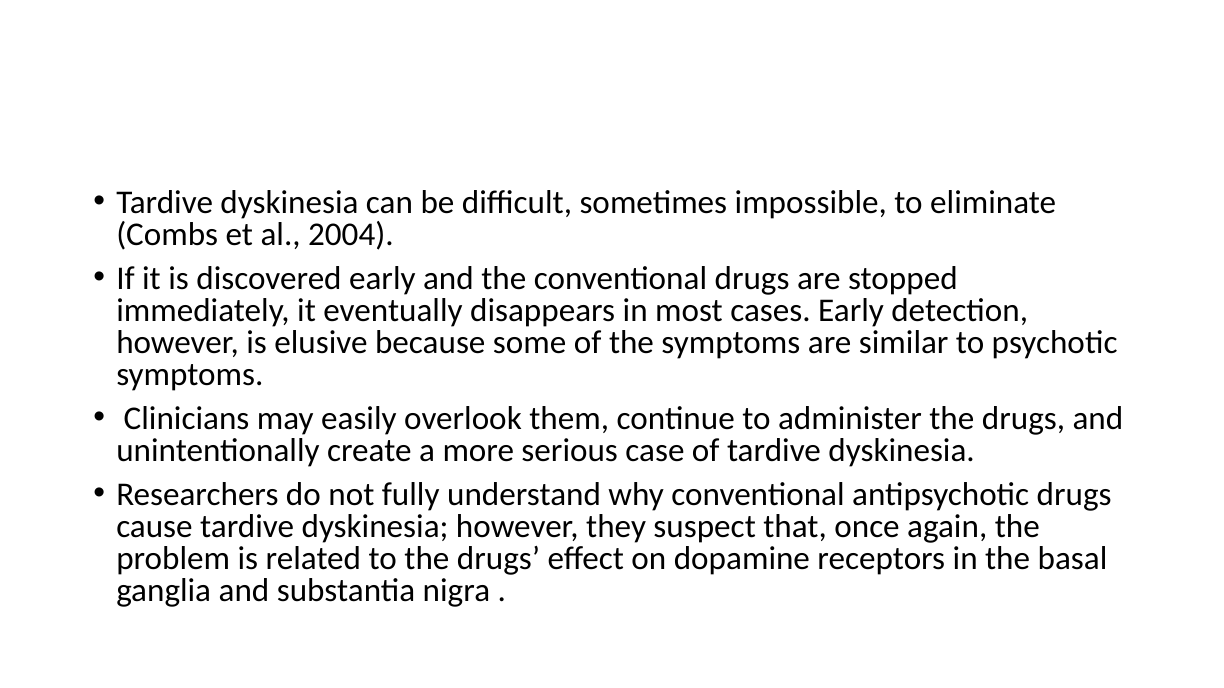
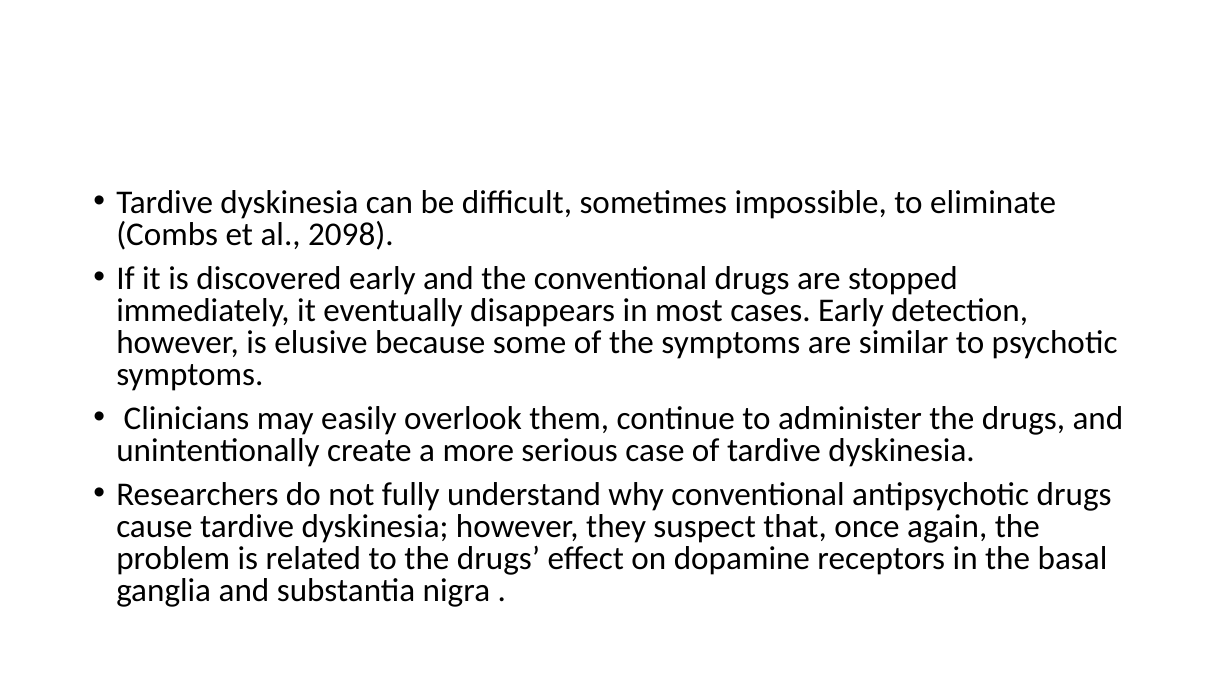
2004: 2004 -> 2098 (351, 235)
